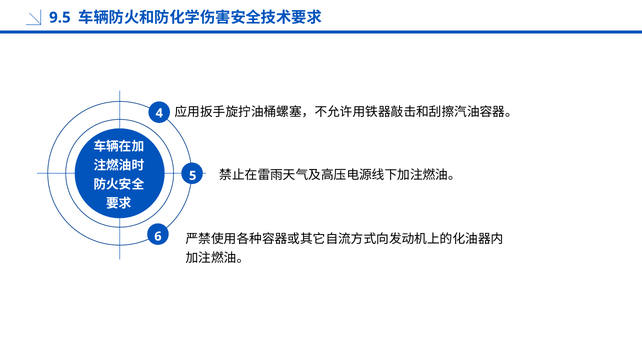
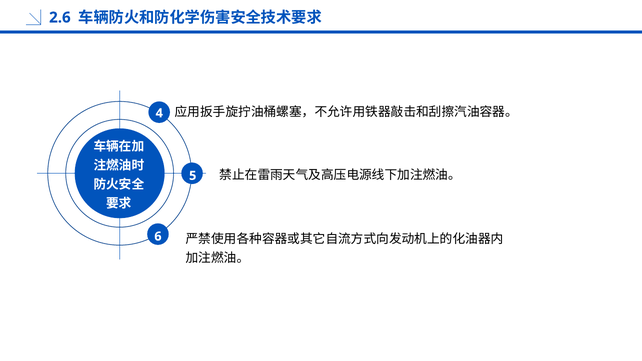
9.5: 9.5 -> 2.6 (60, 18)
